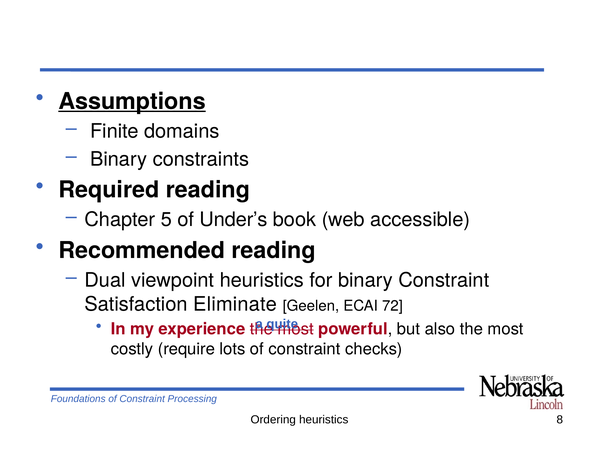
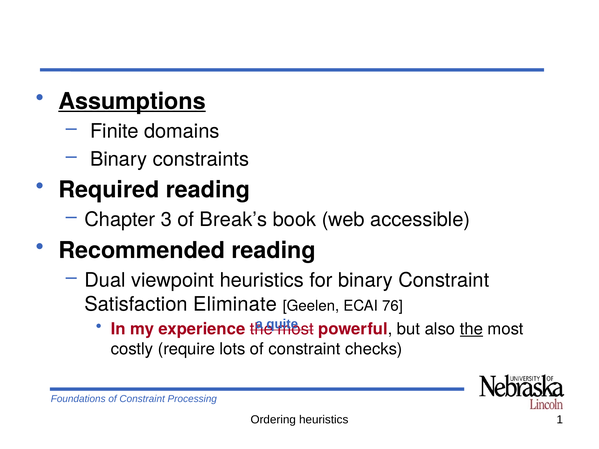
5: 5 -> 3 (166, 220)
Under’s: Under’s -> Break’s (233, 220)
72: 72 -> 76 (393, 306)
the underline: none -> present (471, 329)
8: 8 -> 1 (560, 420)
